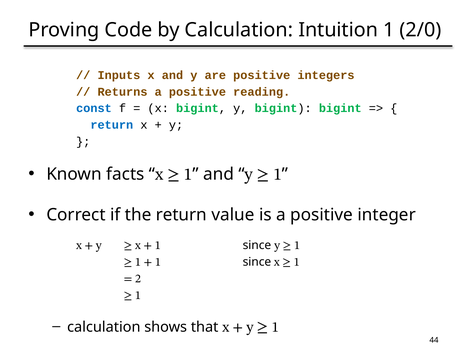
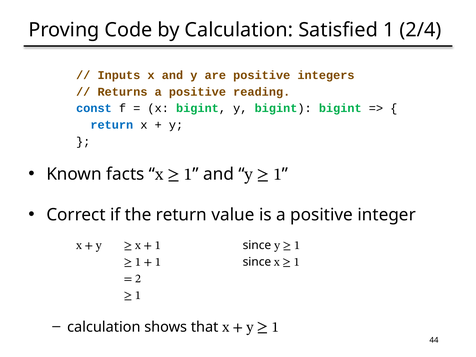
Intuition: Intuition -> Satisfied (338, 30)
2/0: 2/0 -> 2/4 (421, 30)
